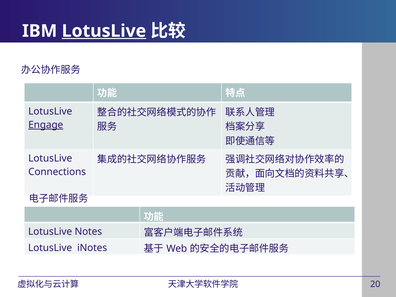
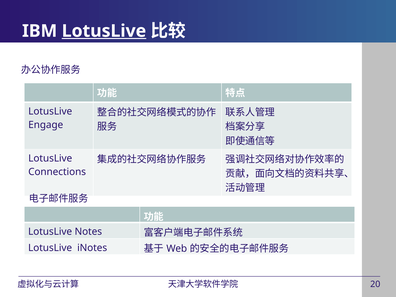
Engage underline: present -> none (46, 125)
